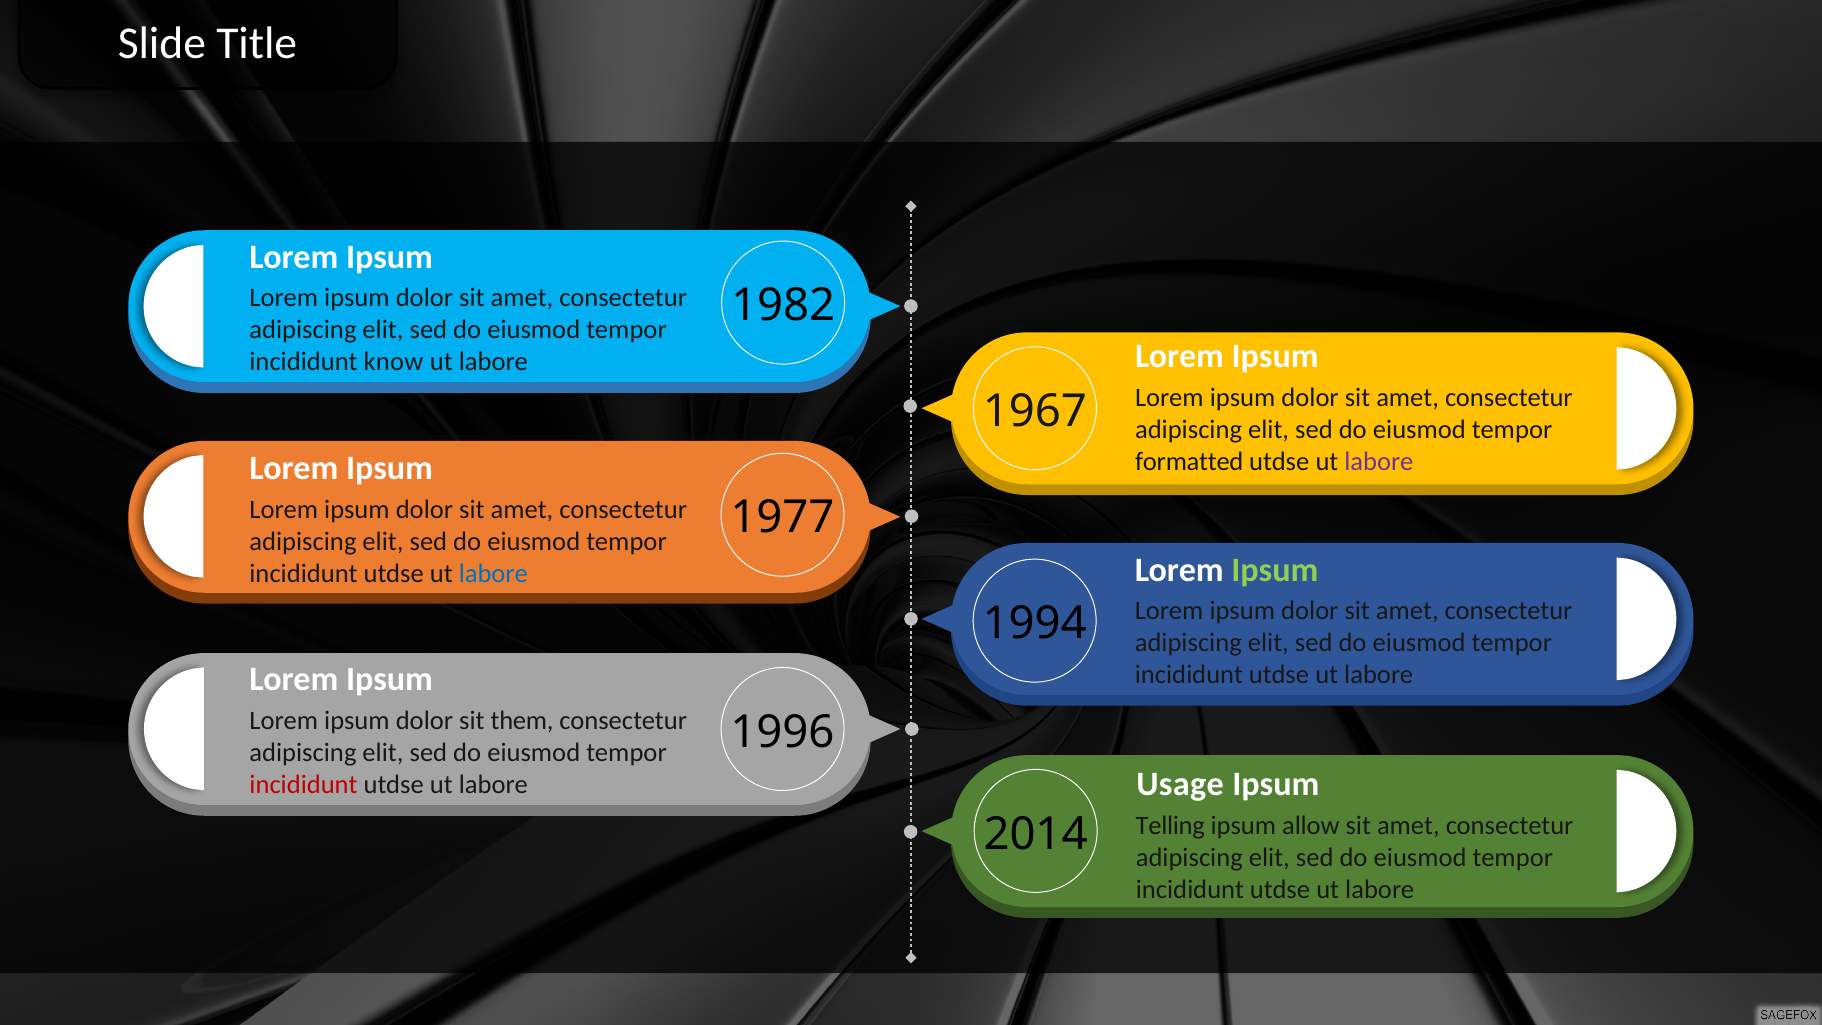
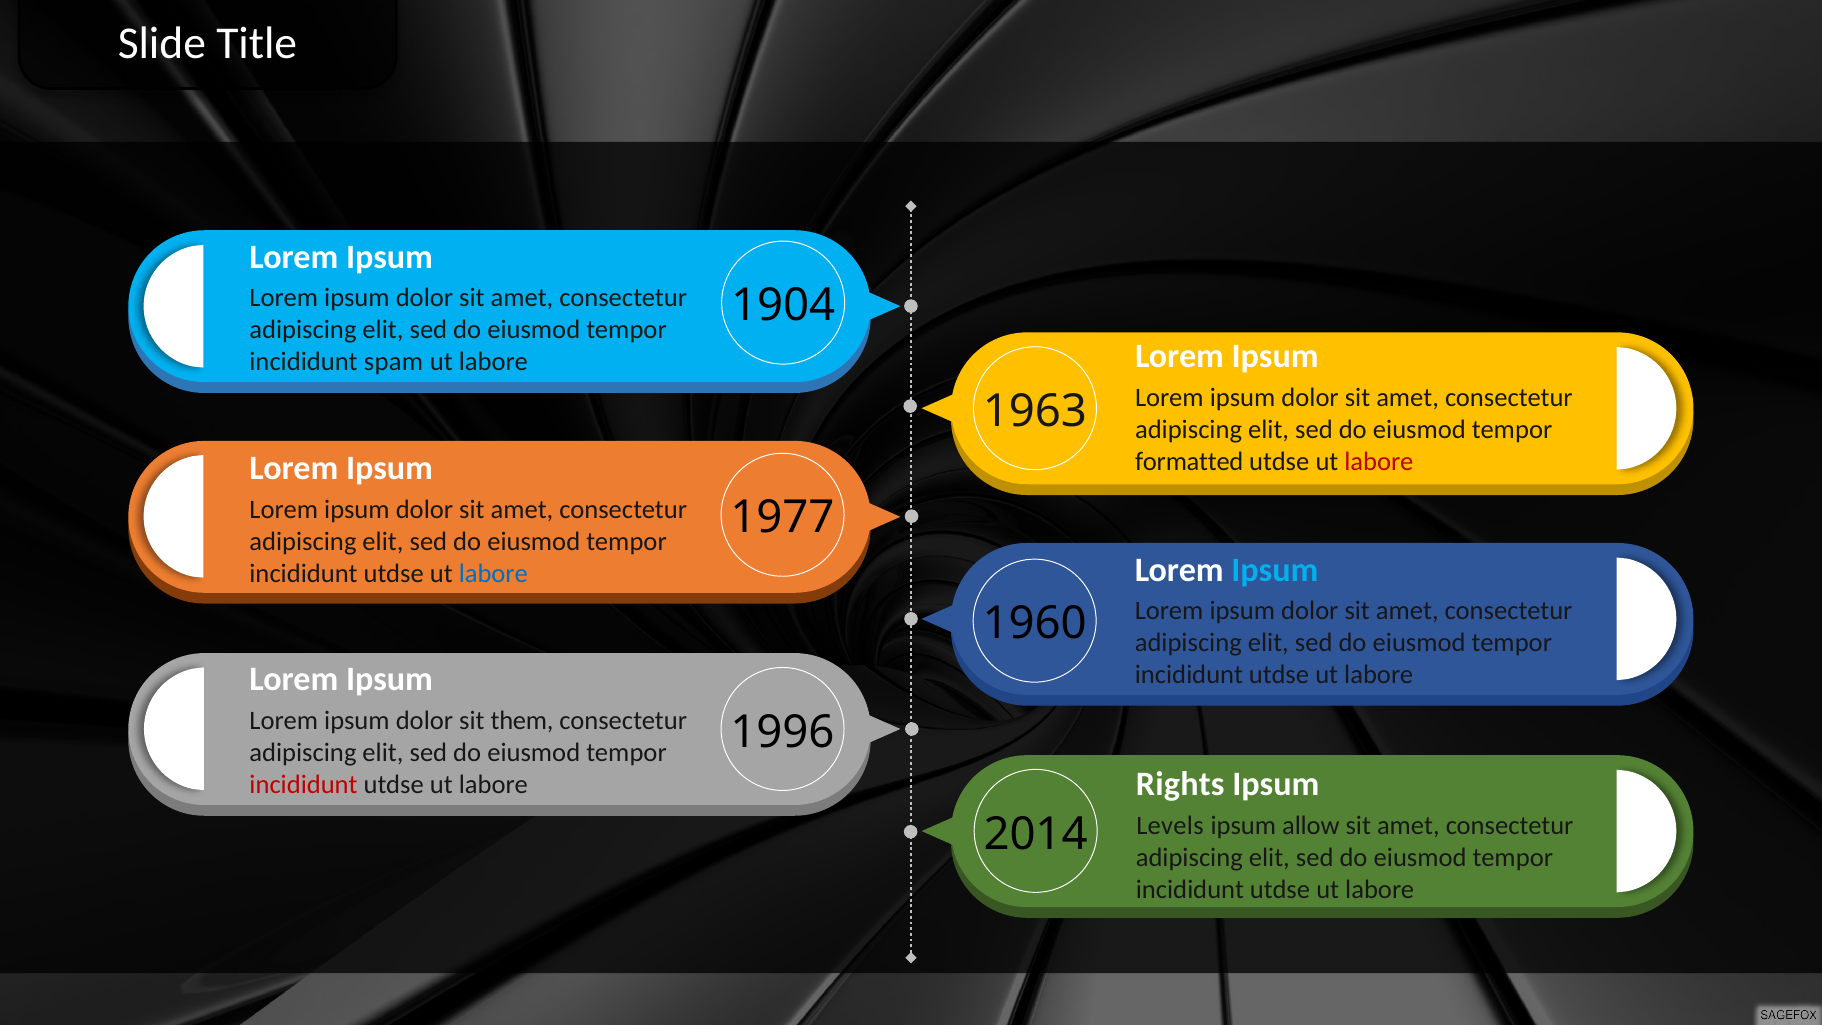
1982: 1982 -> 1904 (783, 306)
know: know -> spam (394, 362)
1967: 1967 -> 1963 (1035, 411)
labore colour: purple -> red (1379, 462)
Ipsum colour: light green -> light blue (1275, 570)
1994: 1994 -> 1960 (1035, 624)
Usage: Usage -> Rights (1180, 784)
Telling: Telling -> Levels (1170, 825)
